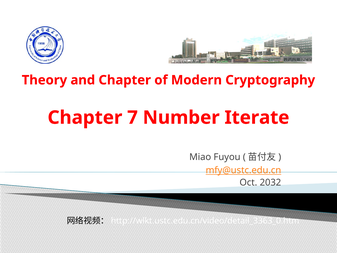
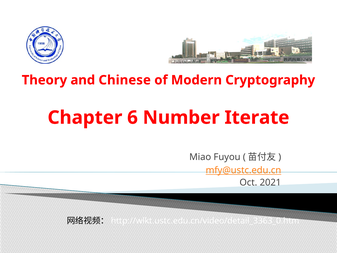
and Chapter: Chapter -> Chinese (125, 80)
7: 7 -> 6 (133, 117)
2032: 2032 -> 2021 (270, 182)
